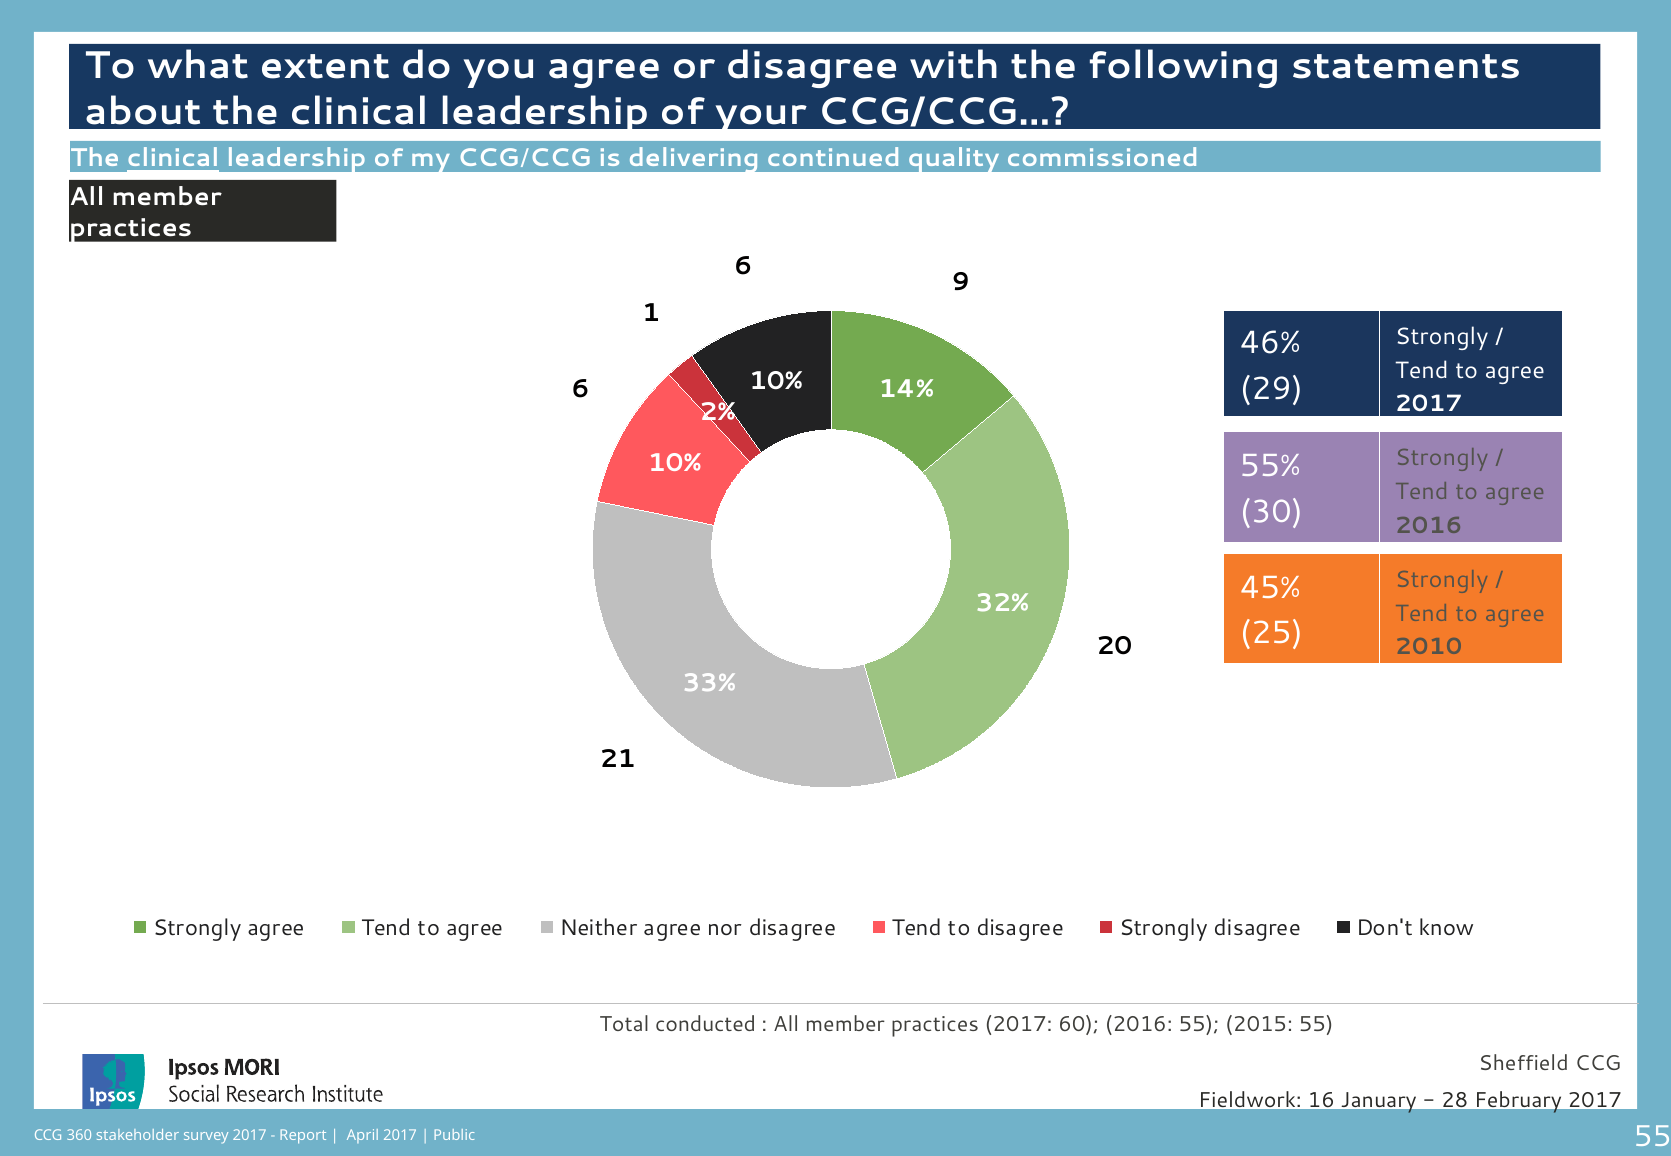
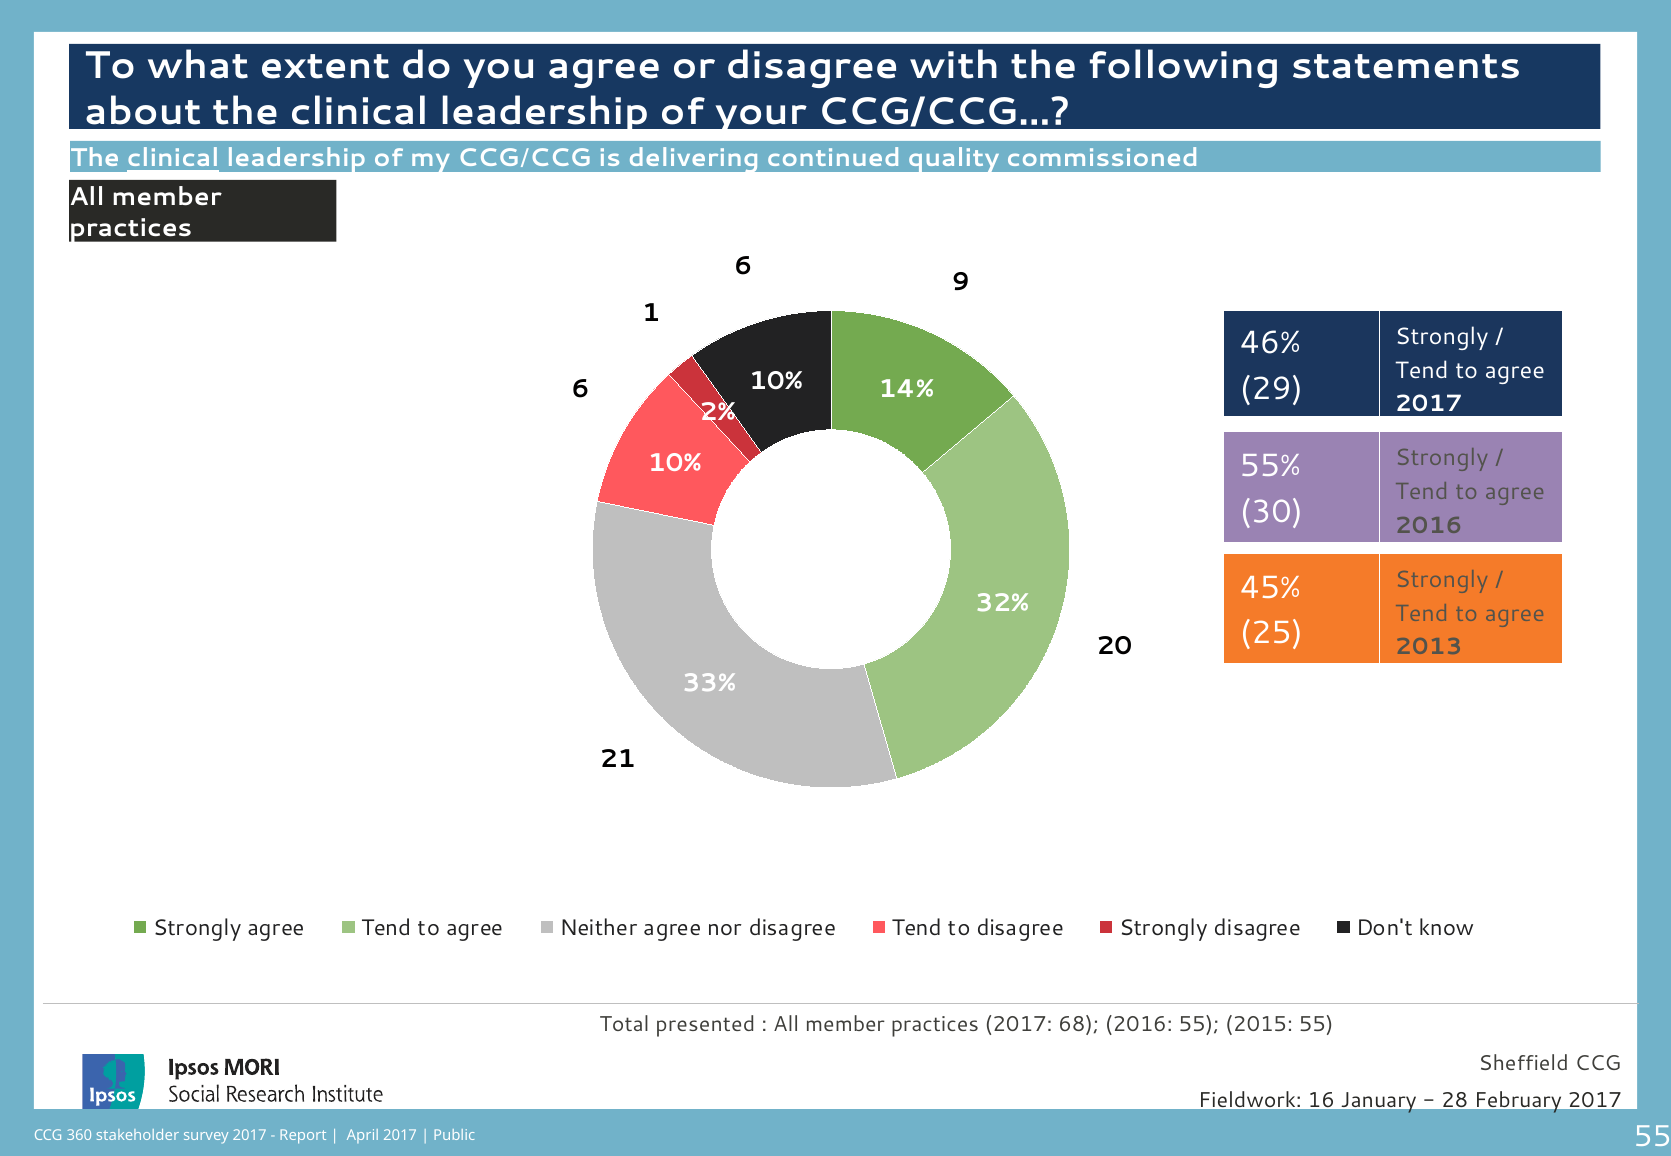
2010: 2010 -> 2013 (1429, 647)
conducted: conducted -> presented (705, 1025)
60: 60 -> 68 (1079, 1025)
